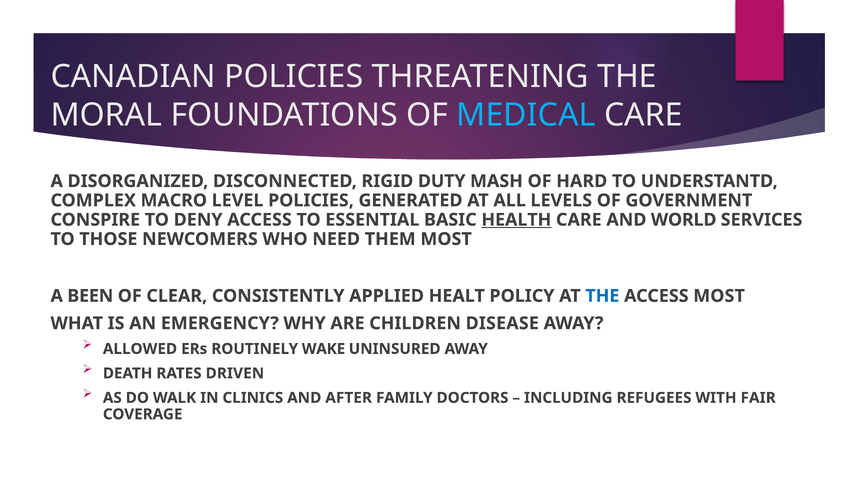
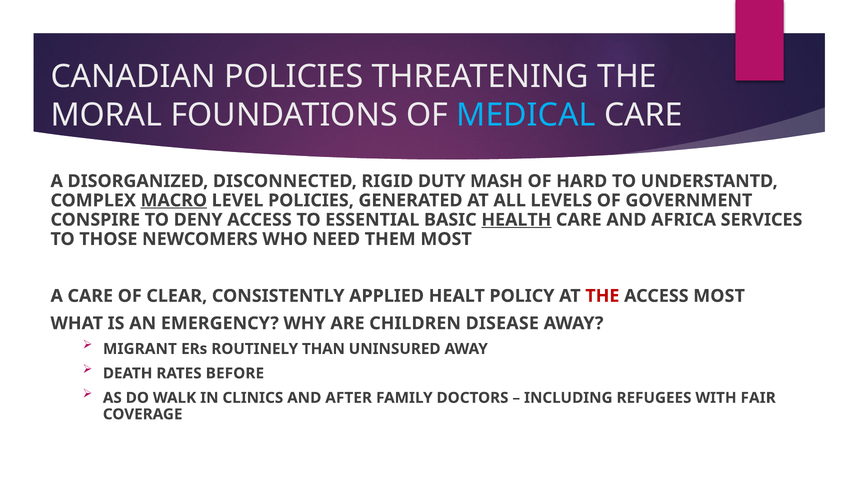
MACRO underline: none -> present (174, 201)
WORLD: WORLD -> AFRICA (684, 220)
A BEEN: BEEN -> CARE (90, 296)
THE colour: blue -> red (602, 296)
ALLOWED: ALLOWED -> MIGRANT (140, 349)
WAKE: WAKE -> THAN (323, 349)
DRIVEN: DRIVEN -> BEFORE (235, 373)
